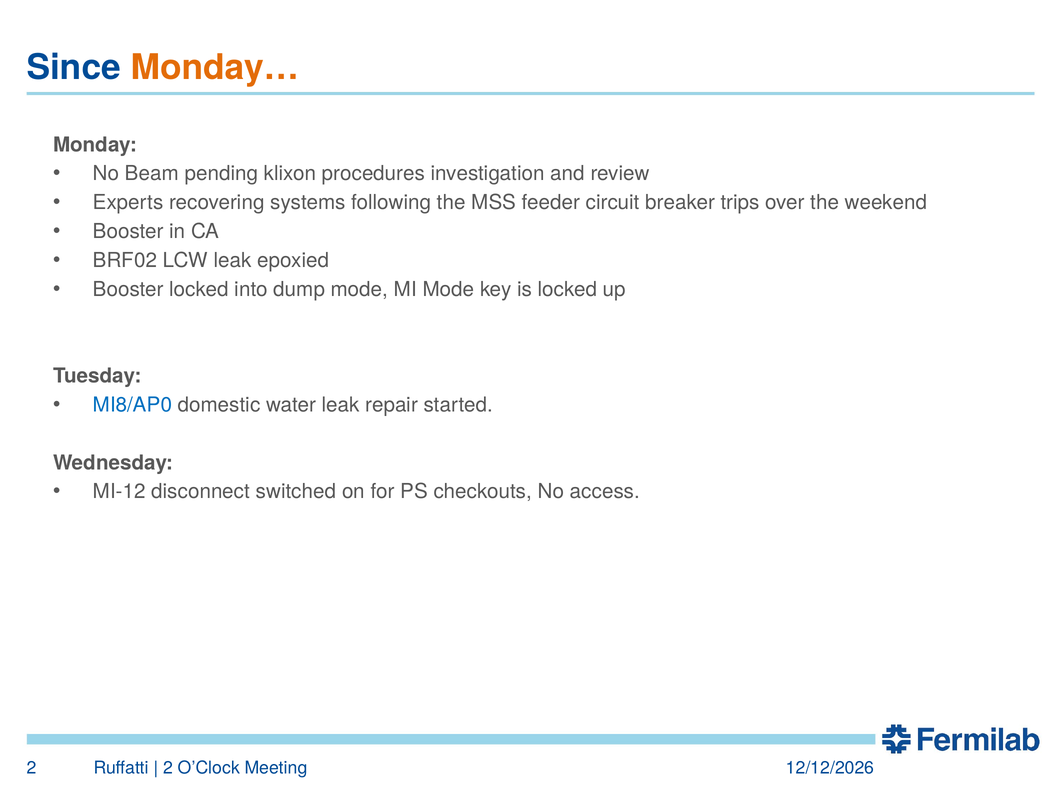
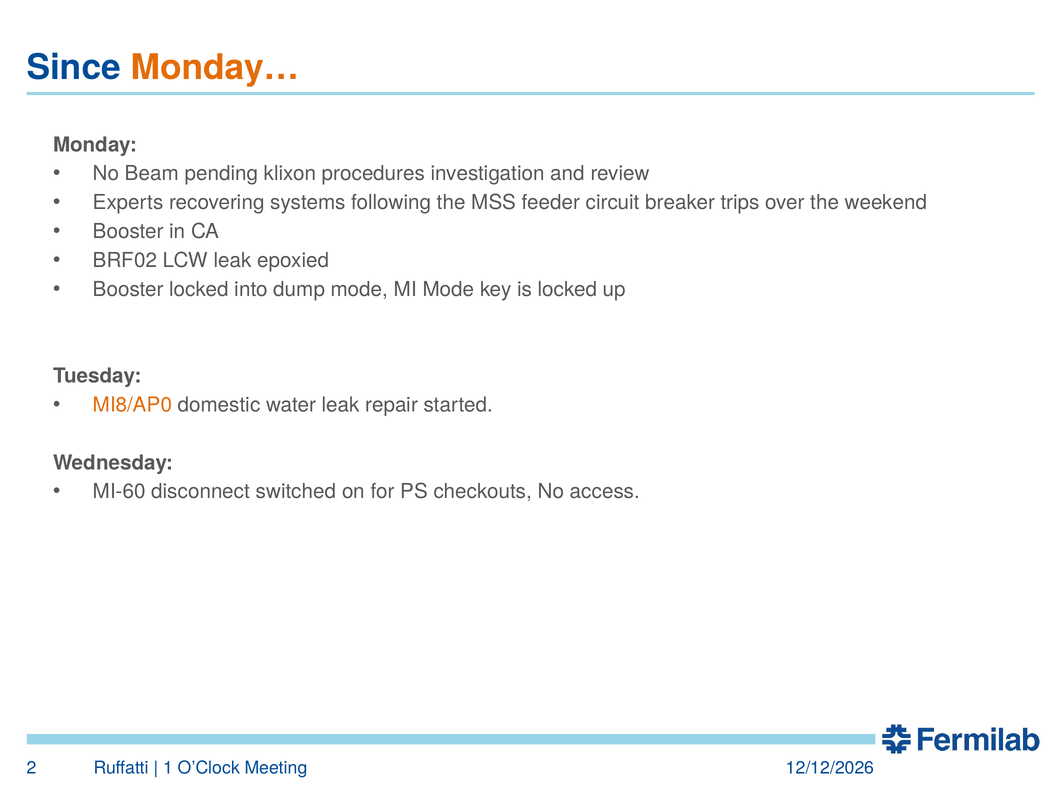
MI8/AP0 colour: blue -> orange (132, 405)
MI-12: MI-12 -> MI-60 (119, 492)
2: 2 -> 1 (168, 768)
